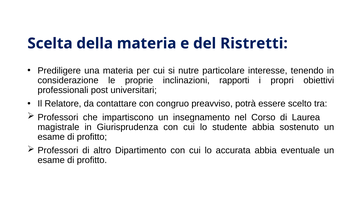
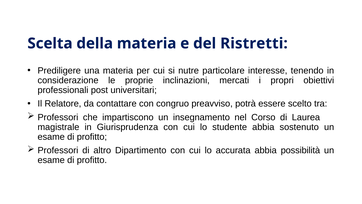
rapporti: rapporti -> mercati (234, 80)
eventuale: eventuale -> possibilità (300, 150)
